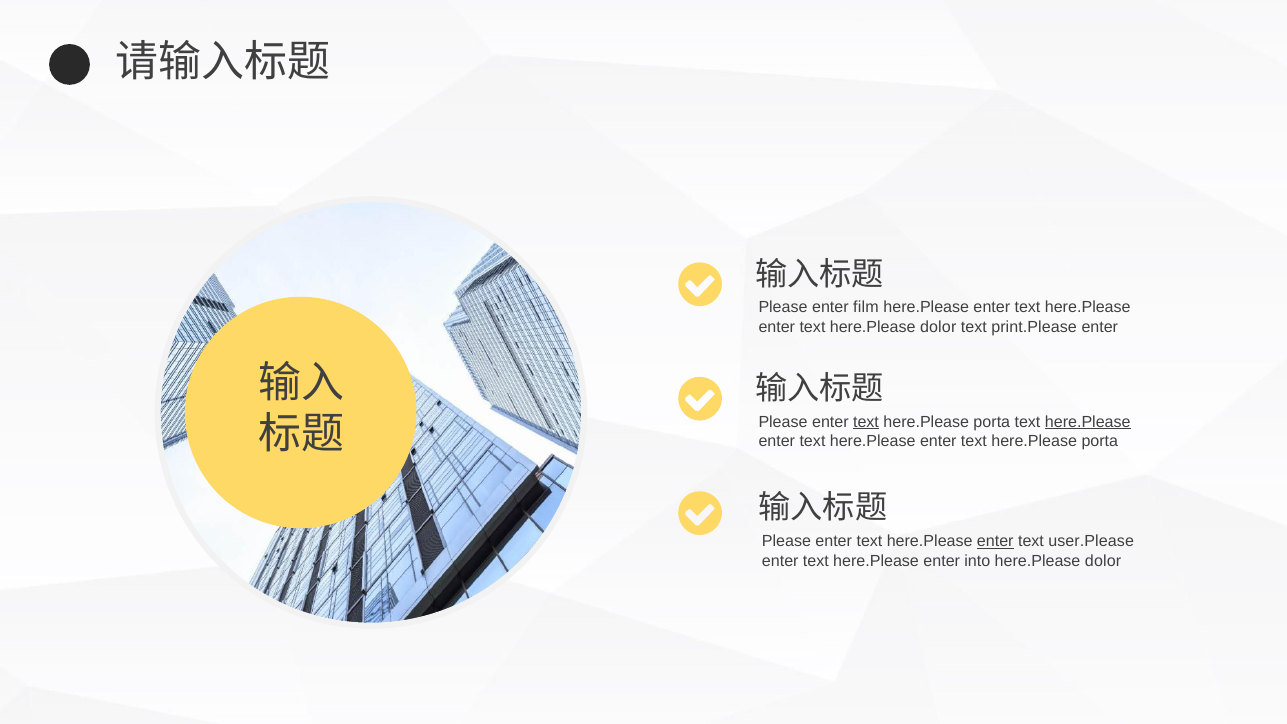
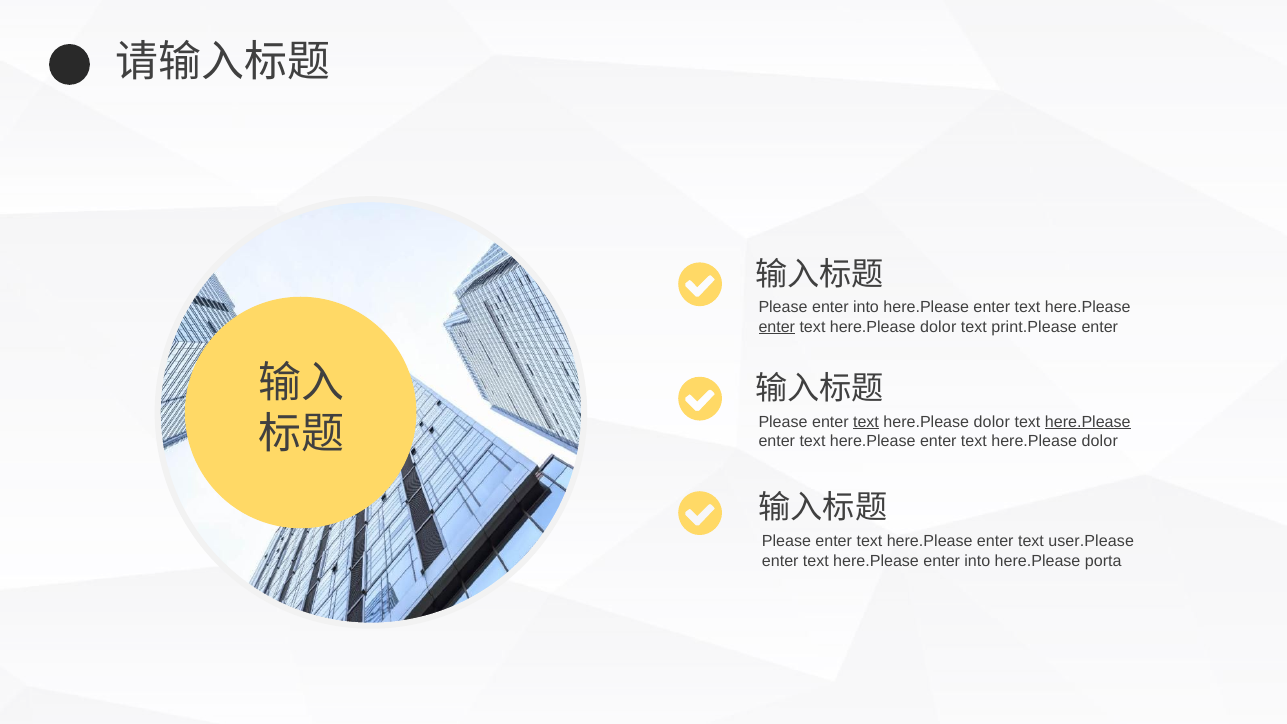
Please enter film: film -> into (866, 308)
enter underline: none -> present (777, 327)
porta: porta -> dolor (992, 422)
porta: porta -> dolor (1100, 441)
enter underline: present -> none (995, 541)
dolor: dolor -> porta (1103, 561)
